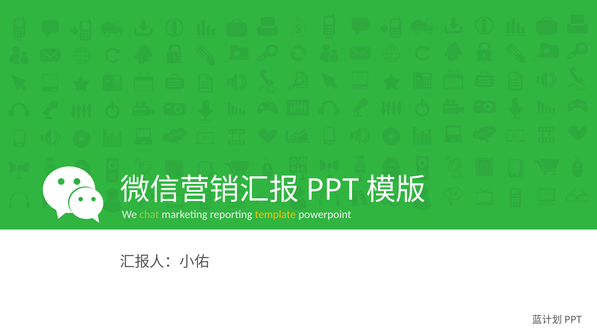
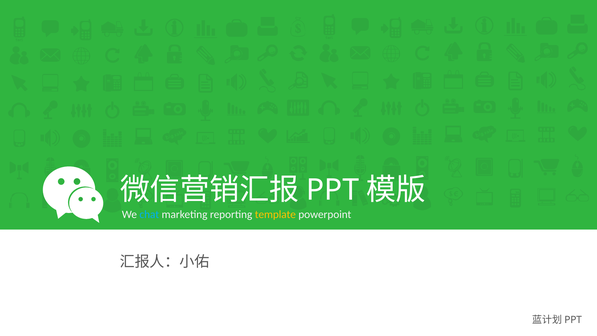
chat colour: light green -> light blue (149, 214)
